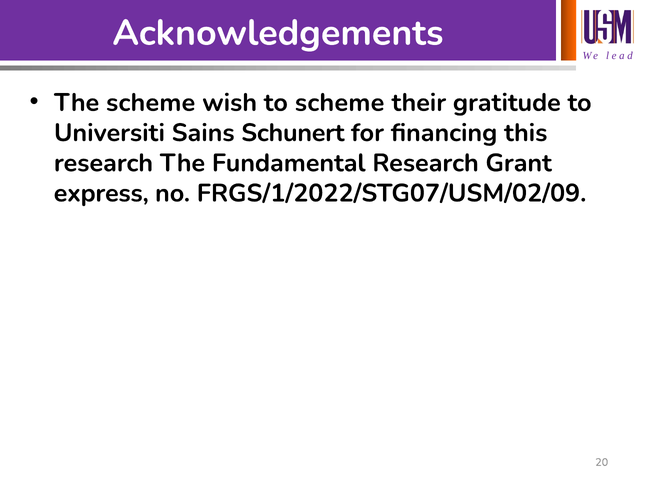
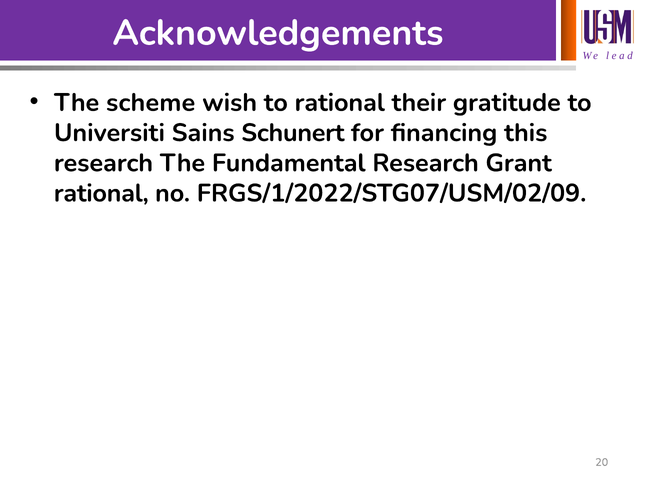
to scheme: scheme -> rational (340, 103)
express: express -> rational (101, 193)
